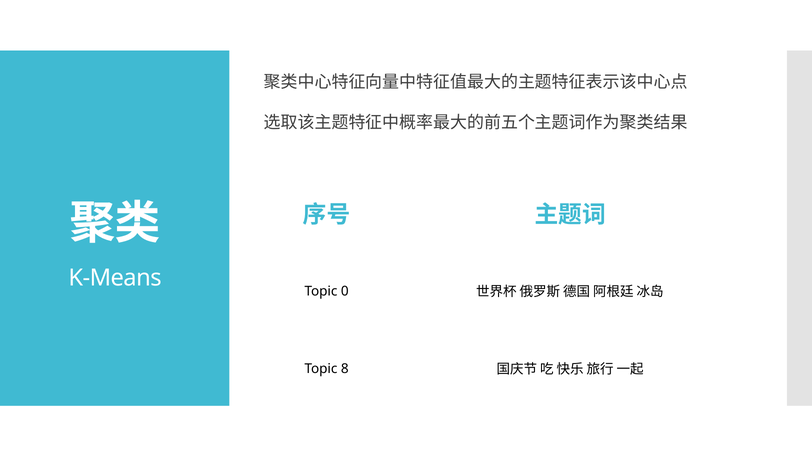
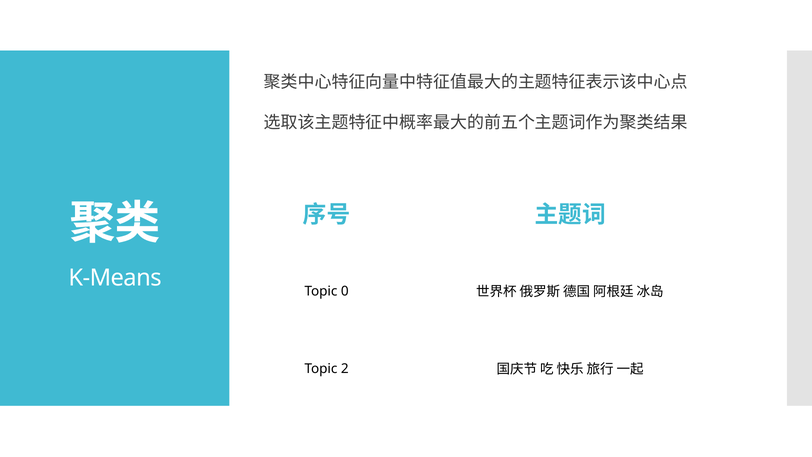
8: 8 -> 2 (345, 369)
